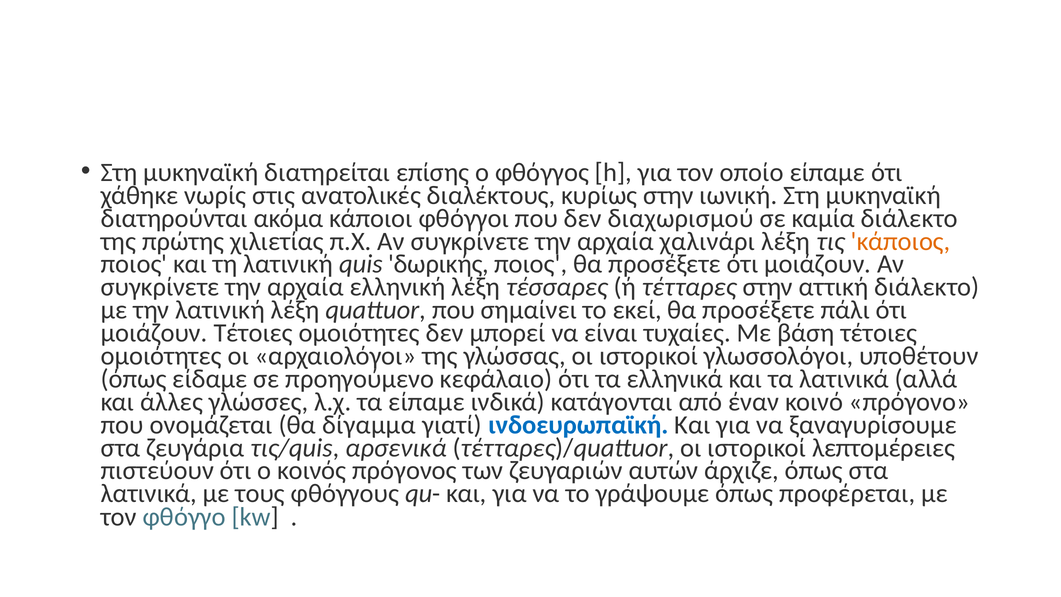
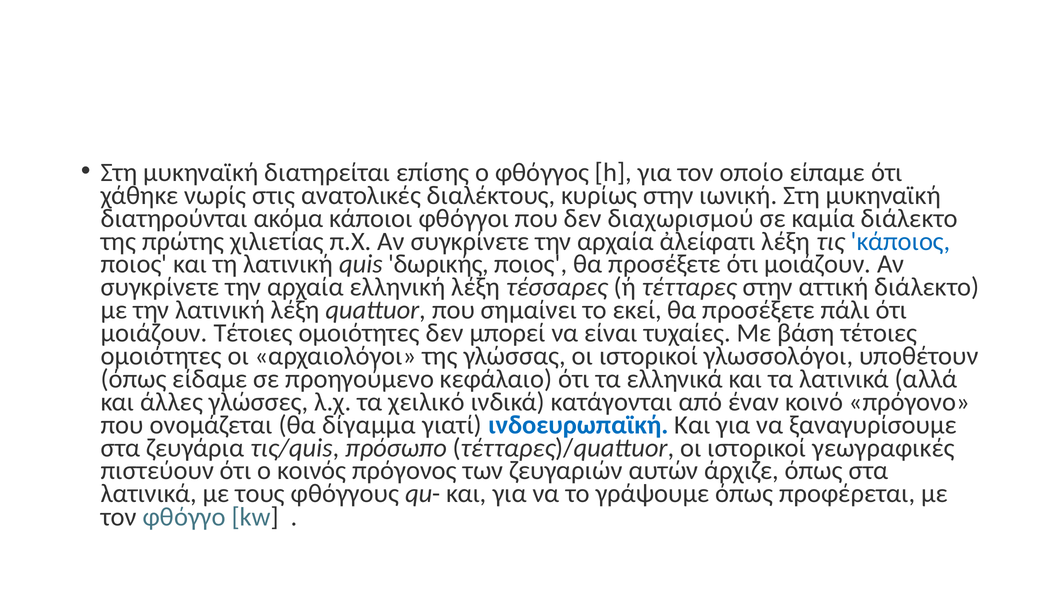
χαλινάρι: χαλινάρι -> ἀλείφατι (708, 241)
κάποιος colour: orange -> blue (901, 241)
τα είπαμε: είπαμε -> χειλικό (427, 402)
αρσενικά: αρσενικά -> πρόσωπο (396, 448)
λεπτομέρειες: λεπτομέρειες -> γεωγραφικές (884, 448)
